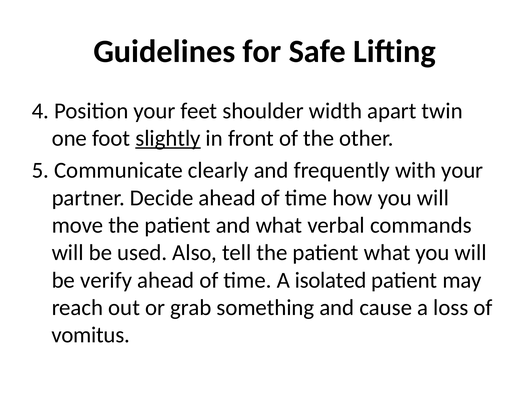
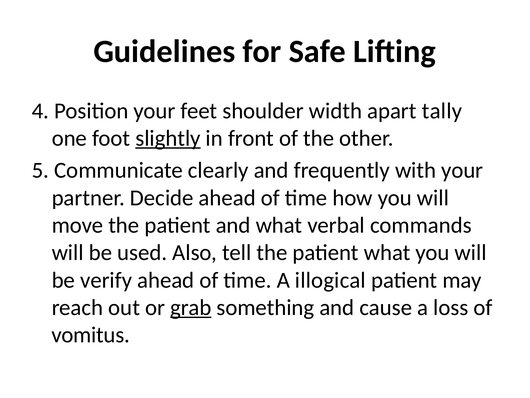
twin: twin -> tally (442, 111)
isolated: isolated -> illogical (330, 280)
grab underline: none -> present (191, 307)
